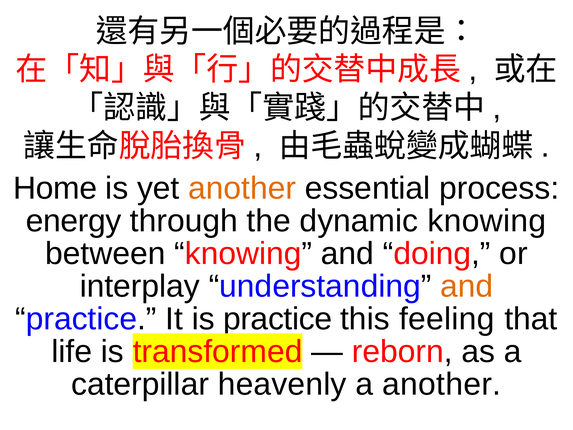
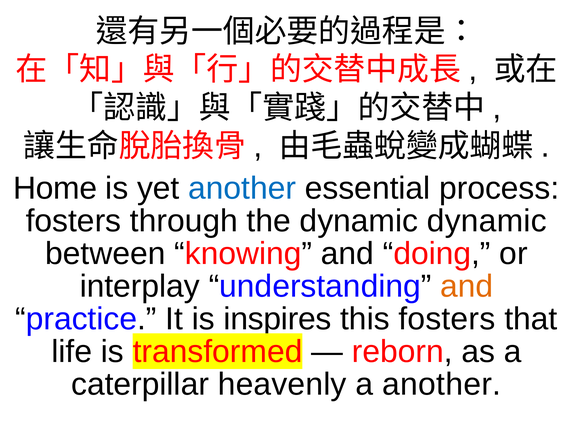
another colour: orange -> blue (242, 188)
energy: energy -> fosters (73, 221)
dynamic knowing: knowing -> dynamic (487, 221)
is practice: practice -> inspires (278, 319)
this feeling: feeling -> fosters (447, 319)
